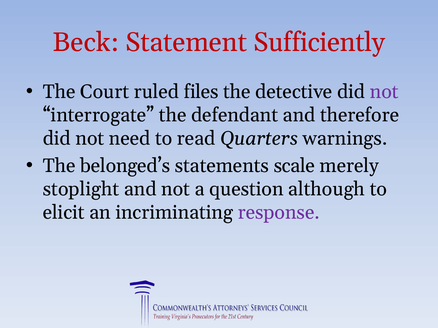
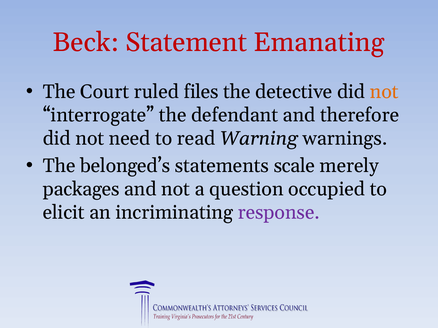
Sufficiently: Sufficiently -> Emanating (319, 42)
not colour: purple -> orange (384, 92)
Quarters: Quarters -> Warning (259, 139)
stoplight: stoplight -> packages (81, 189)
although: although -> occupied (327, 189)
